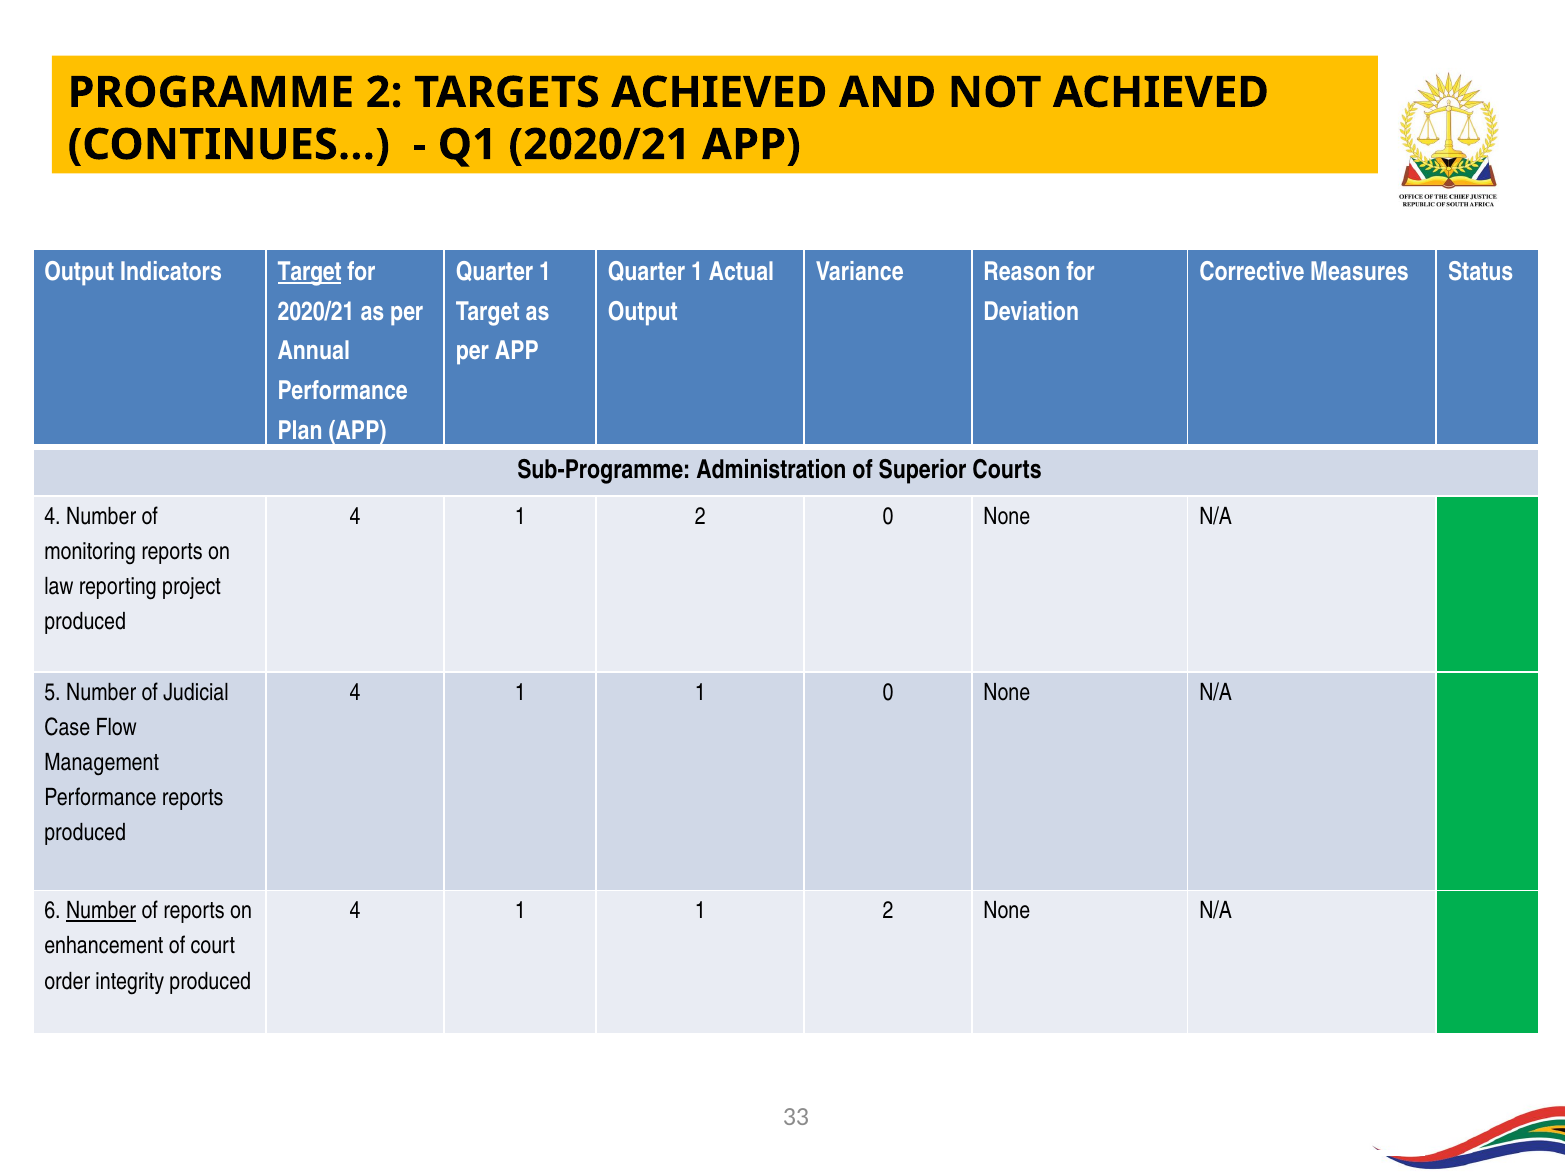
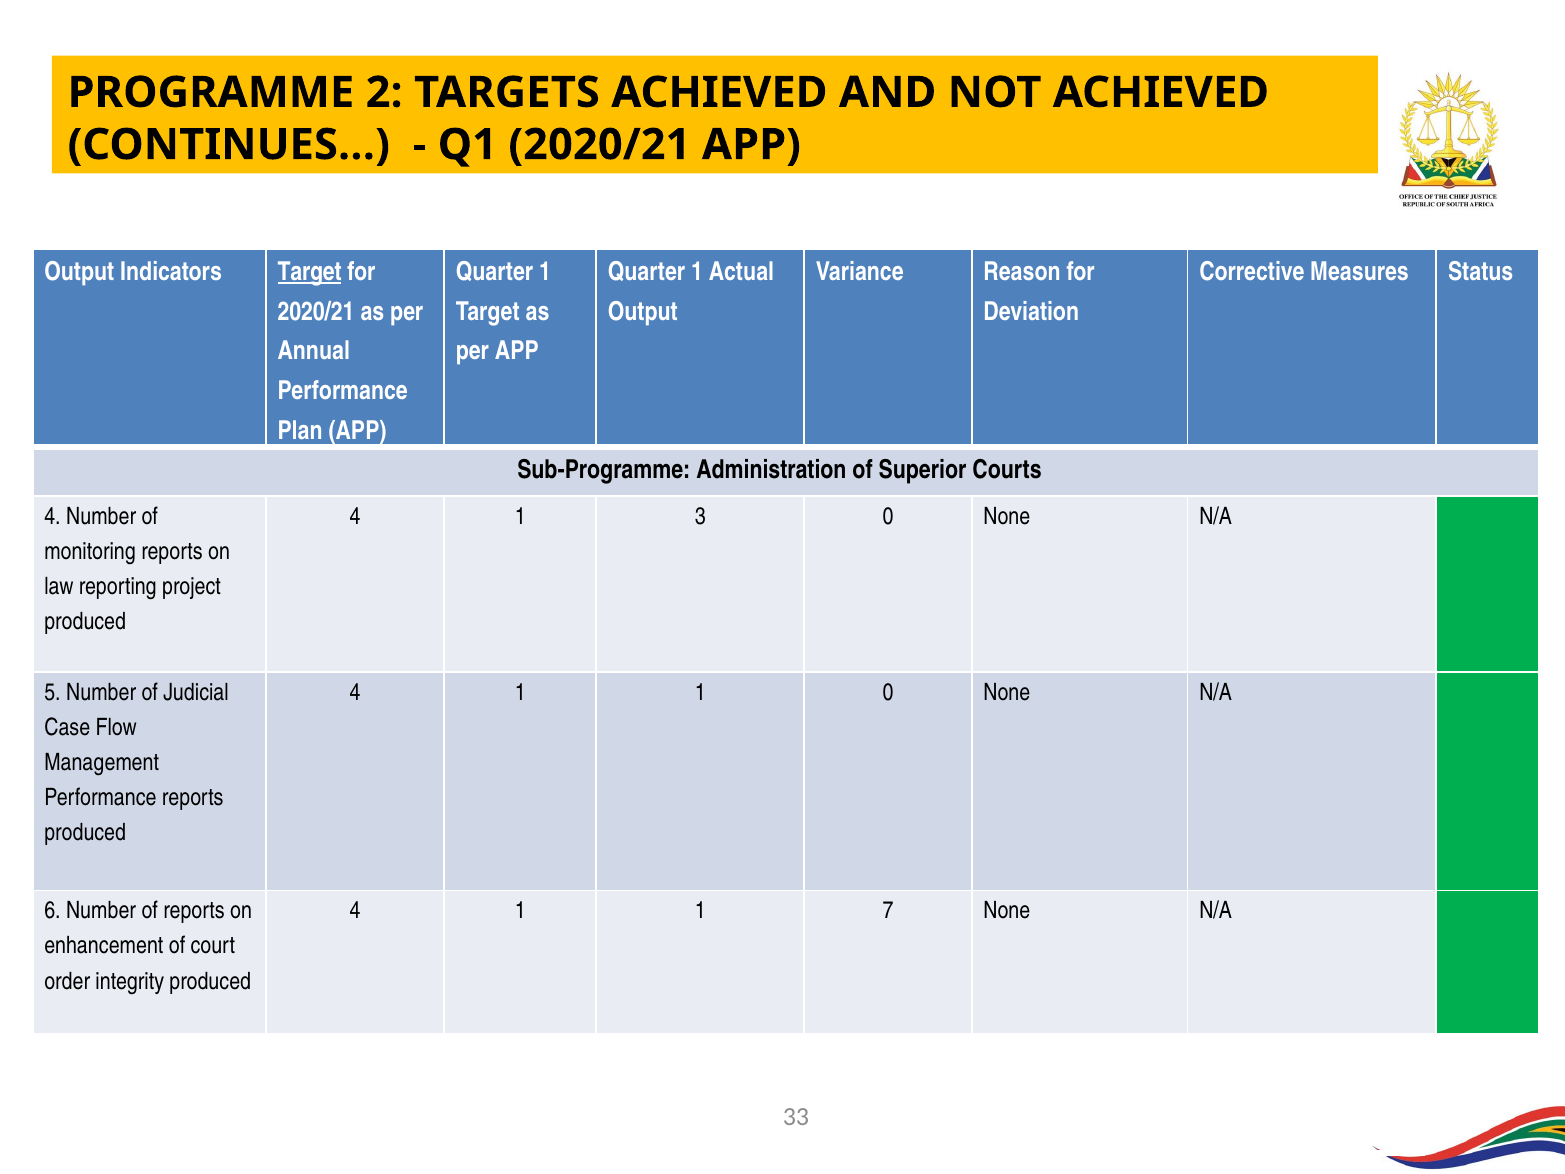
4 1 2: 2 -> 3 (700, 517)
Number underline: present -> none (101, 911)
1 1 2: 2 -> 7 (888, 911)
